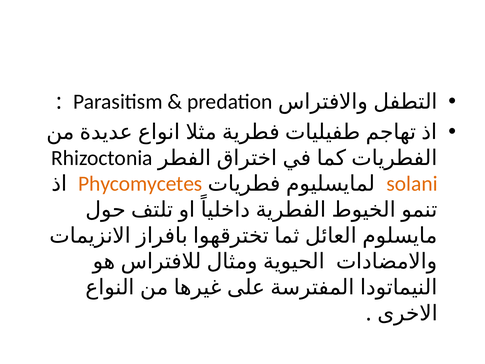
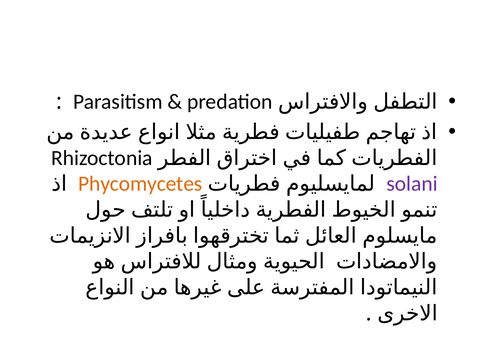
solani colour: orange -> purple (412, 184)
